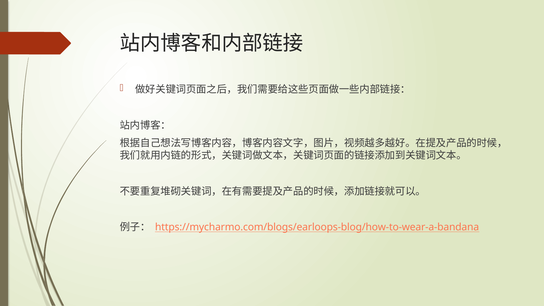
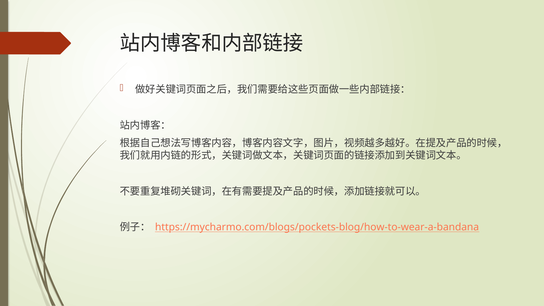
https://mycharmo.com/blogs/earloops-blog/how-to-wear-a-bandana: https://mycharmo.com/blogs/earloops-blog/how-to-wear-a-bandana -> https://mycharmo.com/blogs/pockets-blog/how-to-wear-a-bandana (317, 227)
